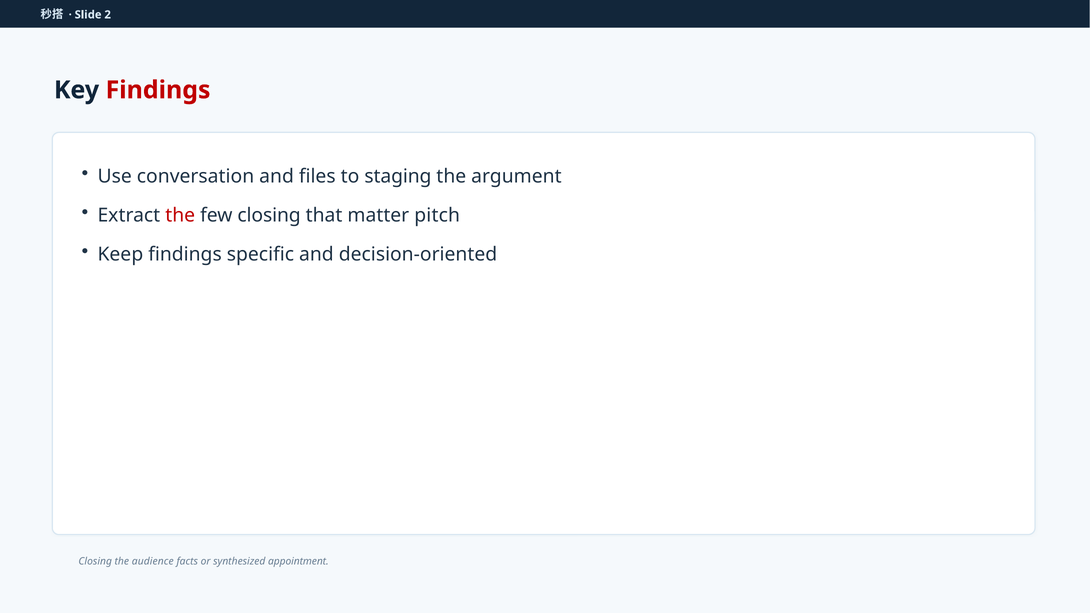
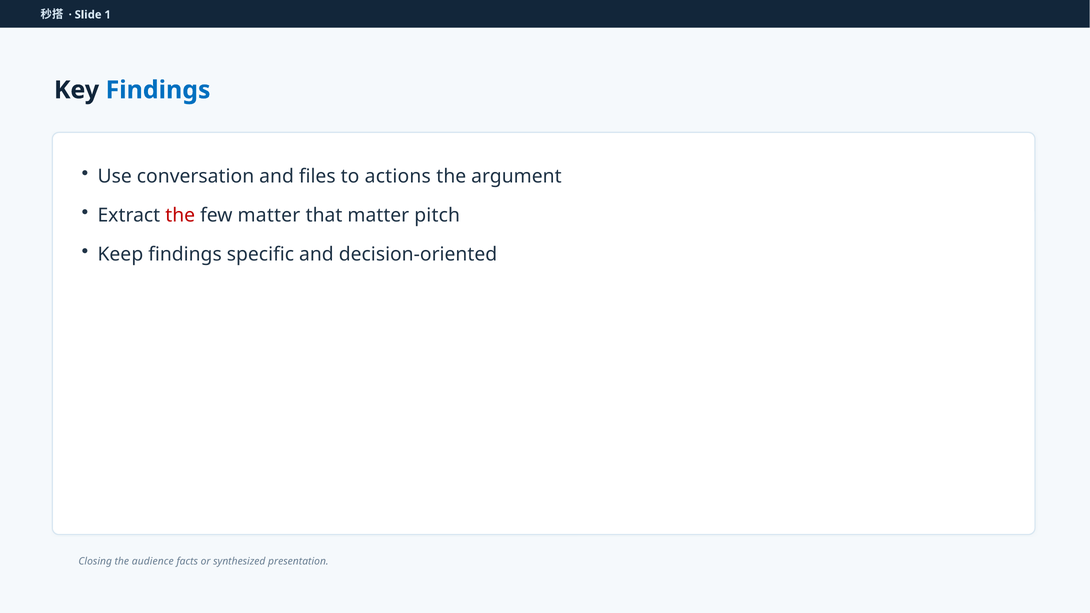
2: 2 -> 1 (108, 15)
Findings colour: red -> blue (158, 90)
staging: staging -> actions (398, 176)
few closing: closing -> matter (269, 215)
appointment: appointment -> presentation (298, 561)
